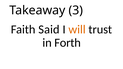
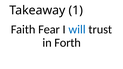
3: 3 -> 1 (76, 10)
Said: Said -> Fear (49, 29)
will colour: orange -> blue (77, 29)
